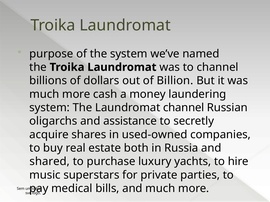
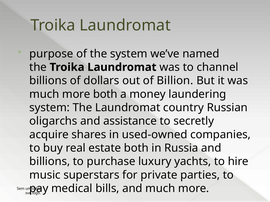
more cash: cash -> both (105, 94)
Laundromat channel: channel -> country (184, 108)
shared: shared -> billions (50, 162)
